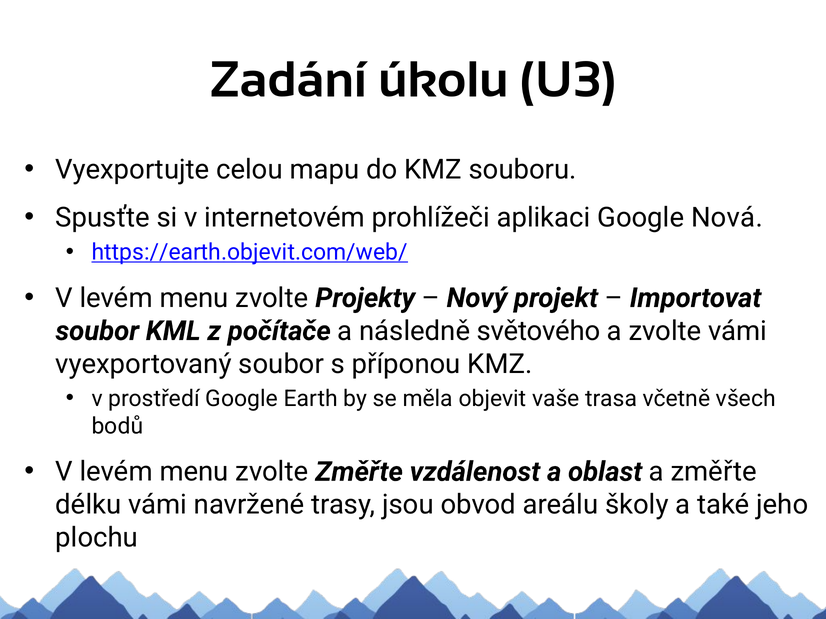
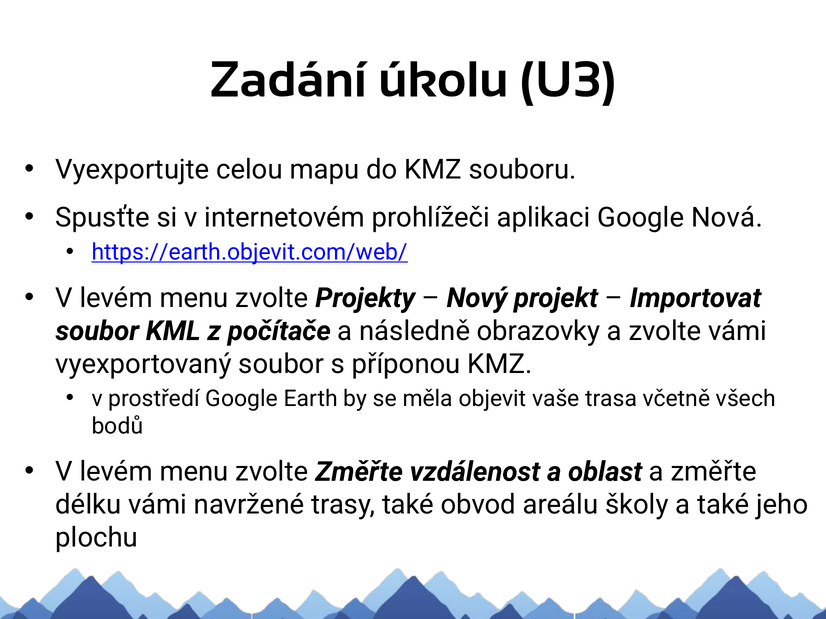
světového: světového -> obrazovky (539, 331)
trasy jsou: jsou -> také (408, 505)
